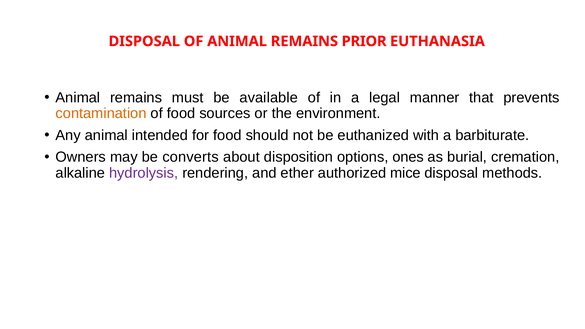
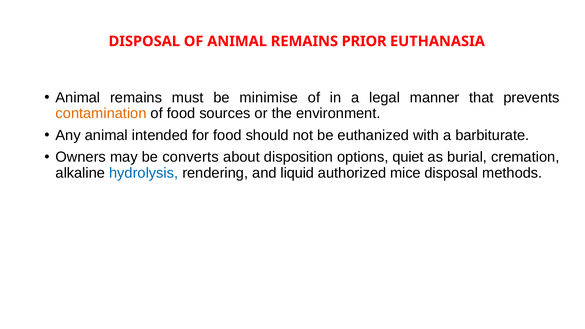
available: available -> minimise (269, 98)
ones: ones -> quiet (408, 157)
hydrolysis colour: purple -> blue (144, 173)
ether: ether -> liquid (297, 173)
